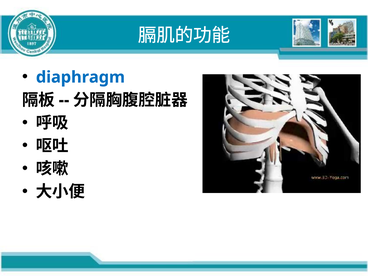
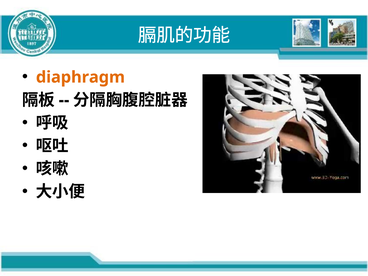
diaphragm colour: blue -> orange (80, 77)
